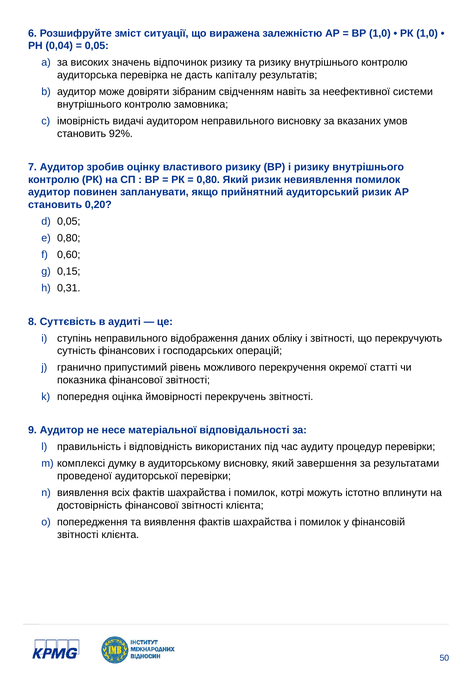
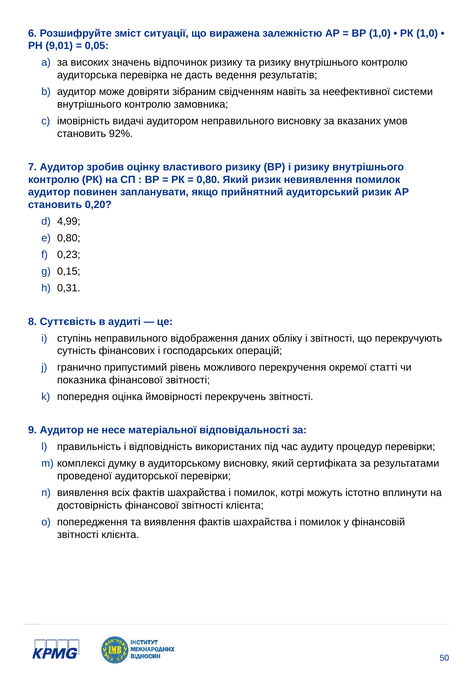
0,04: 0,04 -> 9,01 (59, 46)
капіталу: капіталу -> ведення (236, 75)
0,05: 0,05 -> 4,99 (69, 221)
0,60: 0,60 -> 0,23 (69, 255)
завершення: завершення -> сертифіката (327, 463)
